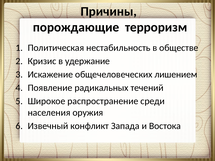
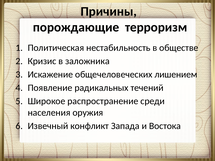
удержание: удержание -> заложника (87, 61)
